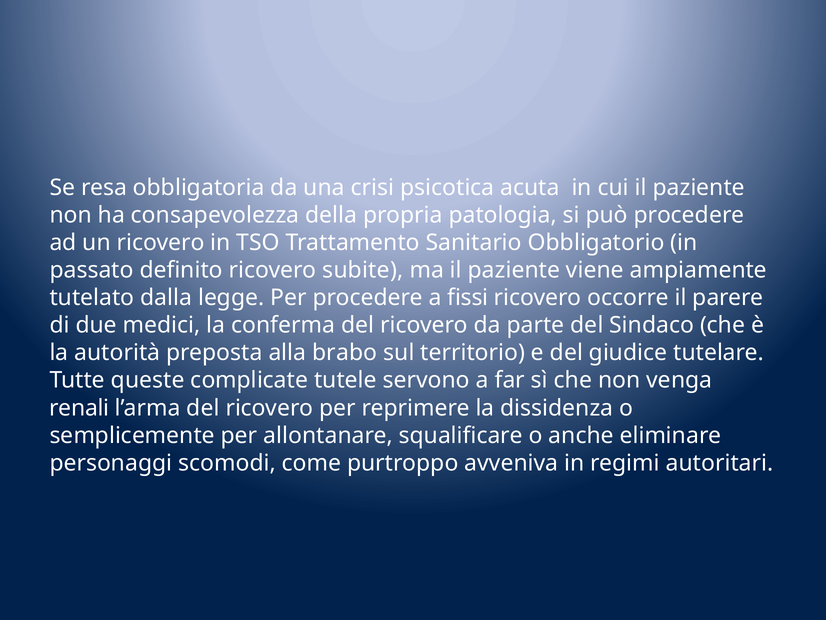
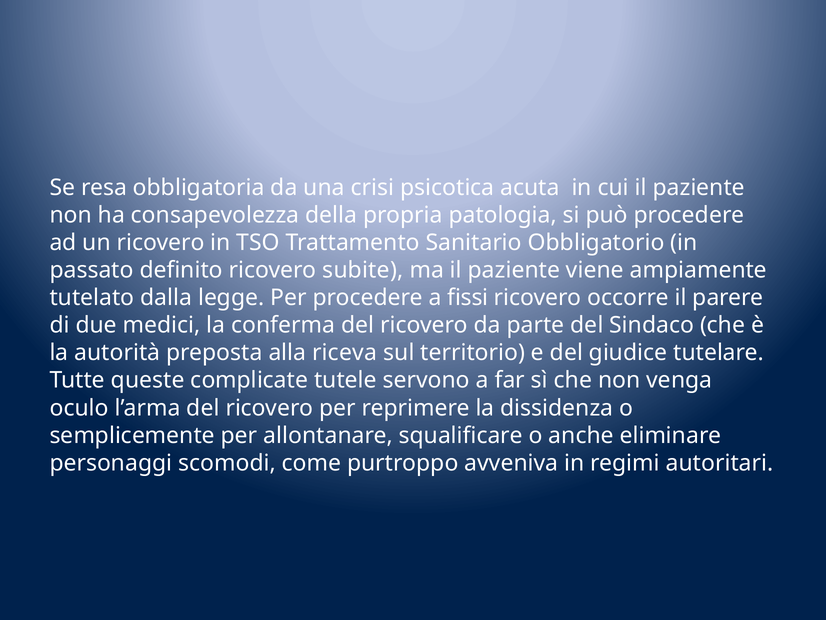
brabo: brabo -> riceva (345, 353)
renali: renali -> oculo (79, 408)
